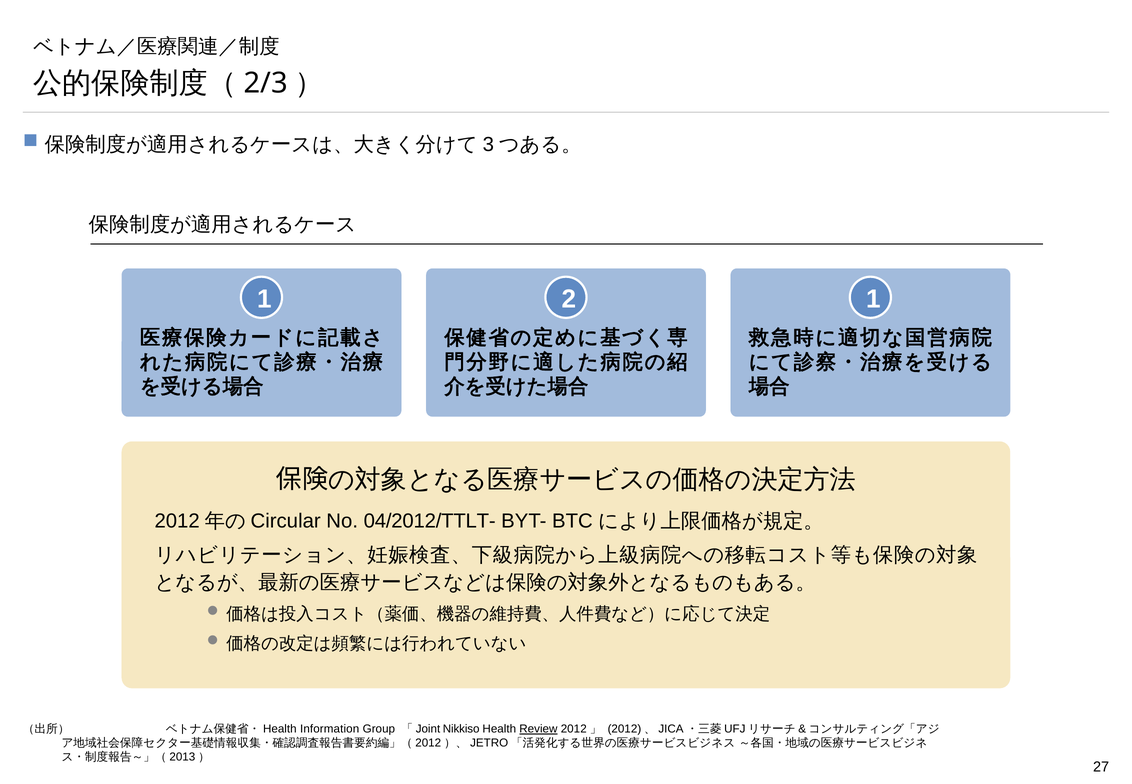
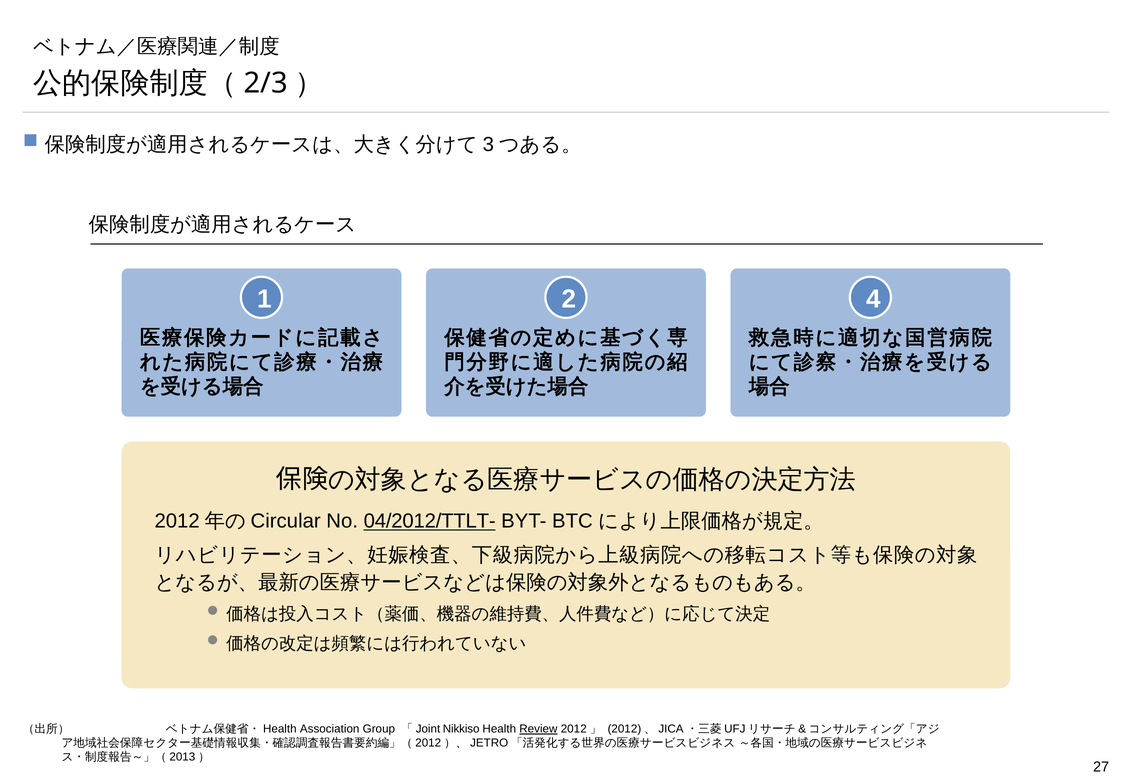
2 1: 1 -> 4 (873, 299)
04/2012/TTLT- underline: none -> present (430, 521)
Information: Information -> Association (330, 729)
